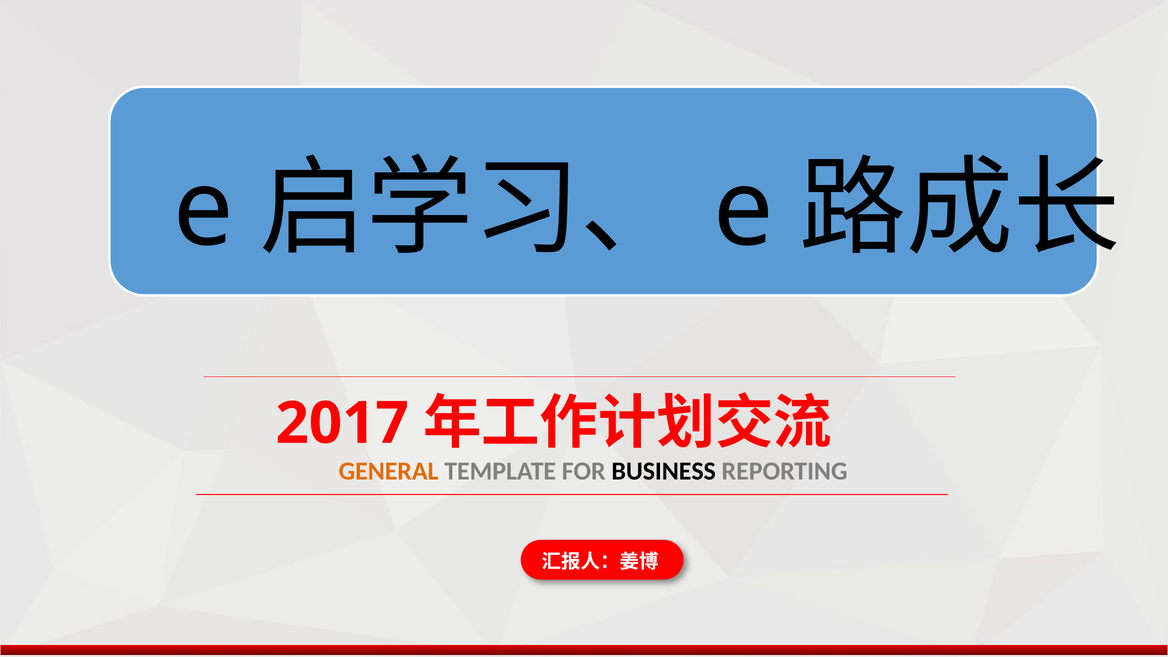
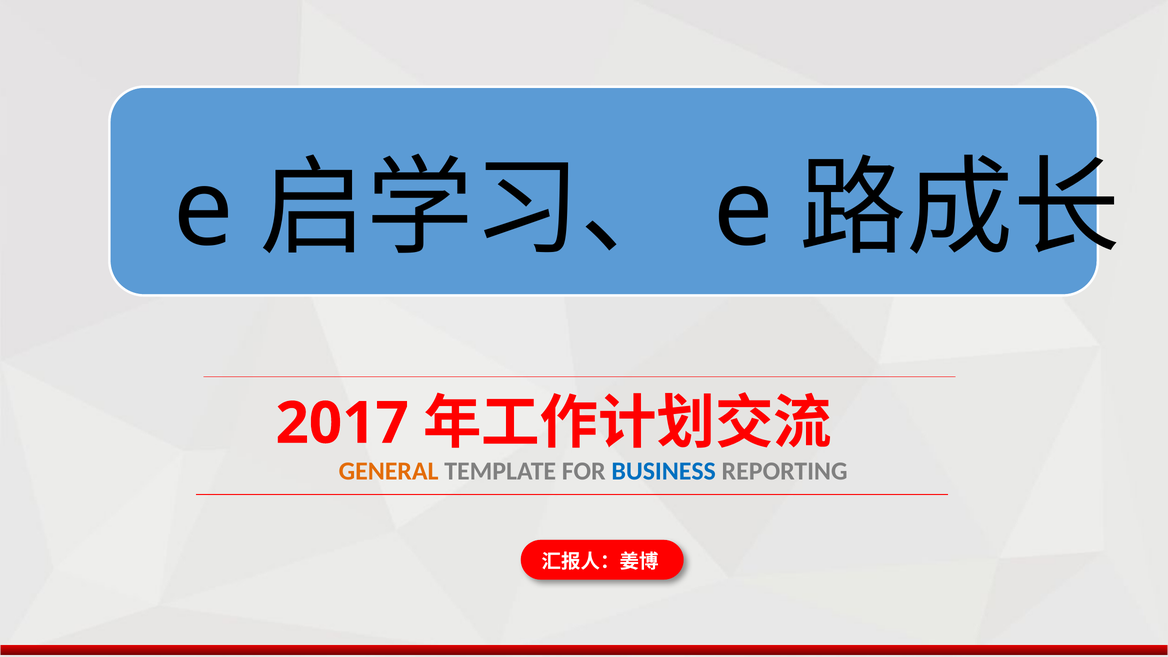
BUSINESS colour: black -> blue (664, 471)
